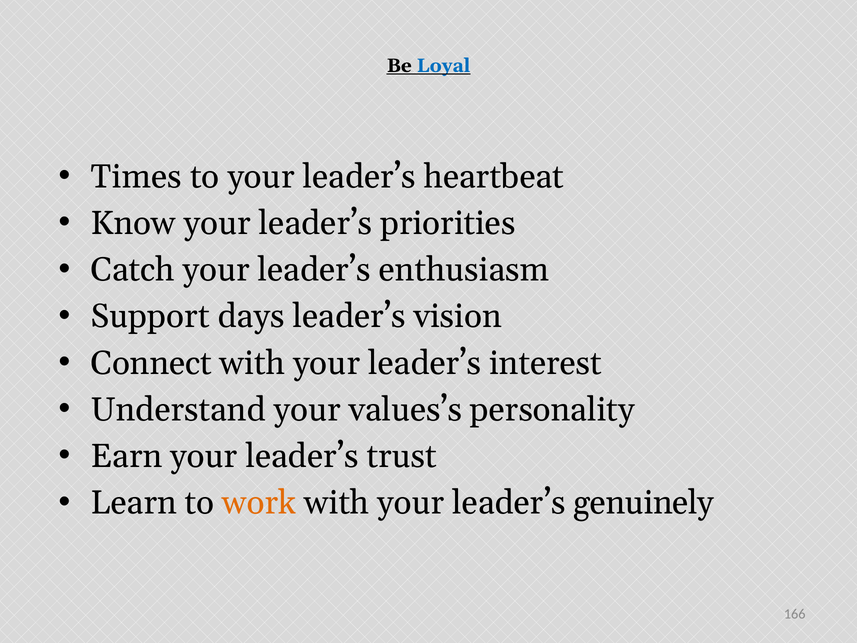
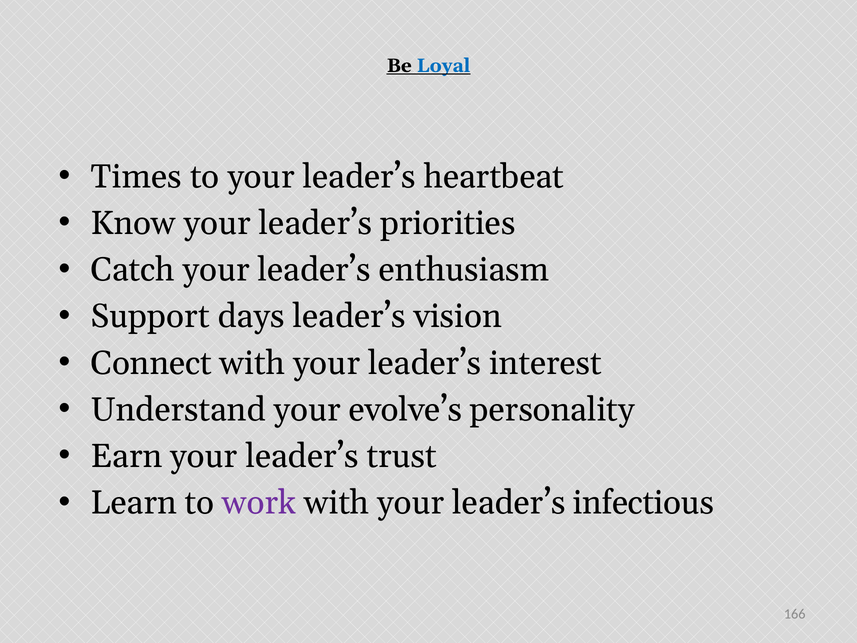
values’s: values’s -> evolve’s (405, 410)
work colour: orange -> purple (259, 503)
genuinely: genuinely -> infectious (644, 503)
